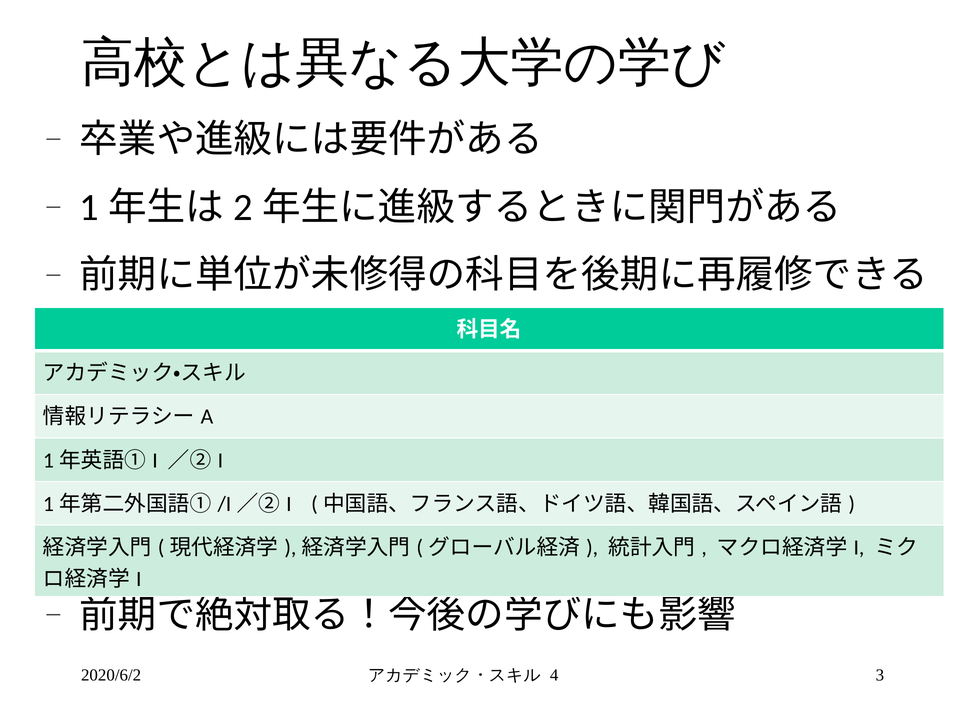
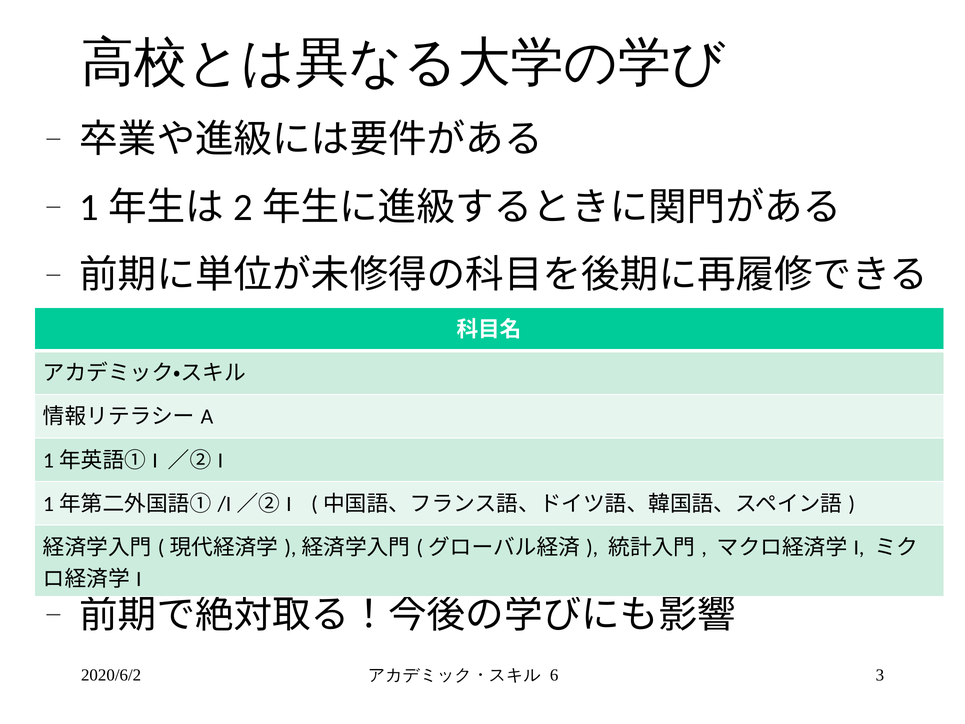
4: 4 -> 6 (554, 675)
